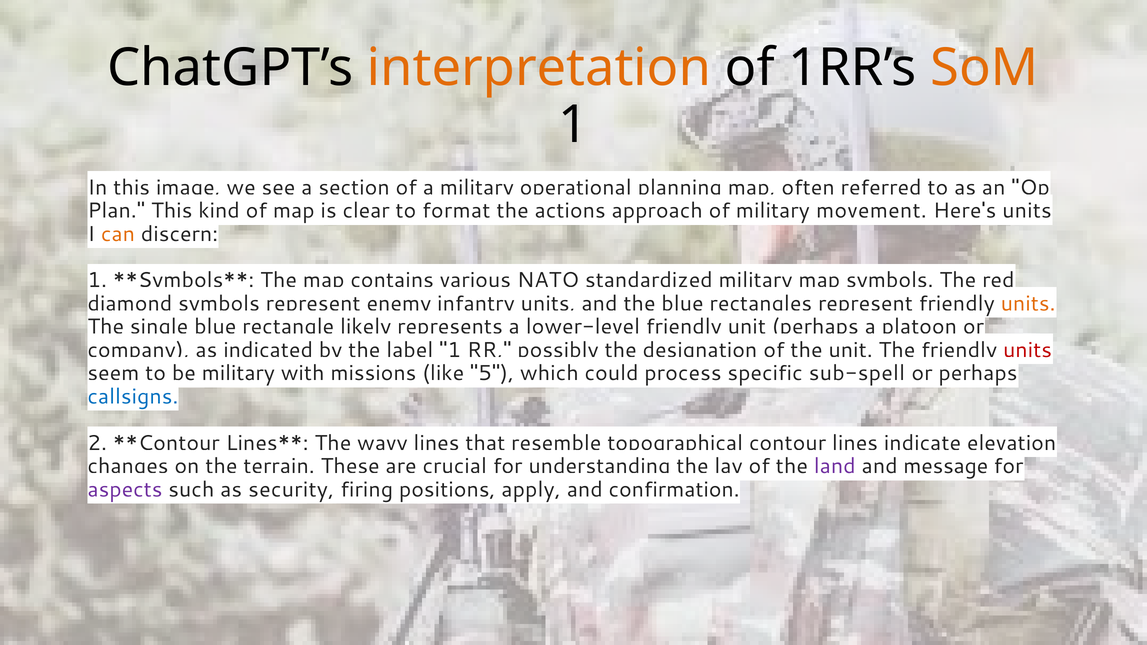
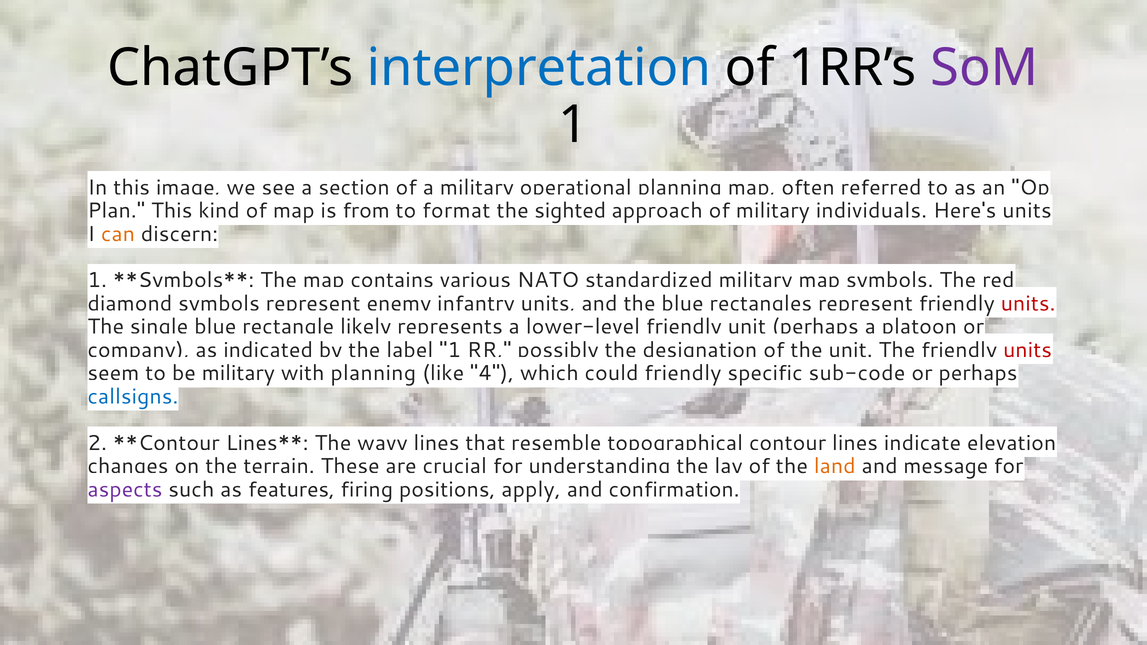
interpretation colour: orange -> blue (539, 68)
SoM colour: orange -> purple (984, 68)
clear: clear -> from (366, 211)
actions: actions -> sighted (570, 211)
movement: movement -> individuals (871, 211)
units colour: orange -> red (1028, 304)
with missions: missions -> planning (373, 373)
5: 5 -> 4 (492, 373)
could process: process -> friendly (683, 373)
sub-spell: sub-spell -> sub-code (857, 373)
land colour: purple -> orange (835, 466)
security: security -> features (291, 490)
